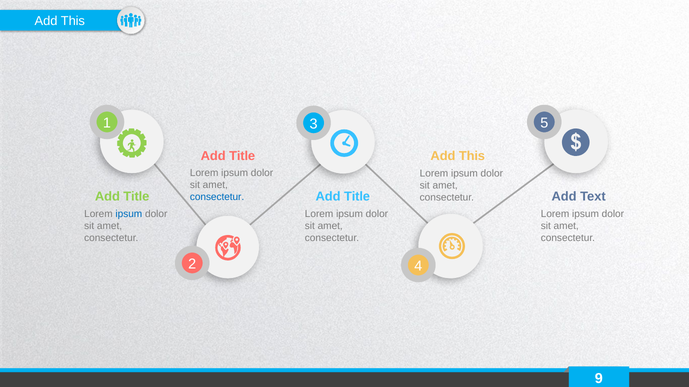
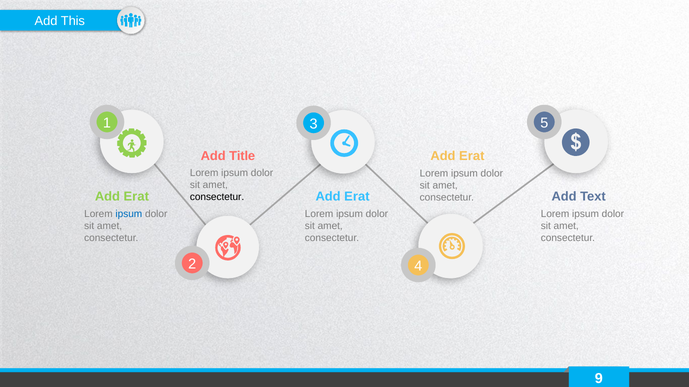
This: This -> Erat (472, 156)
Title: Title -> Erat (136, 197)
Title: Title -> Erat (357, 197)
consectetur colour: blue -> black (217, 197)
